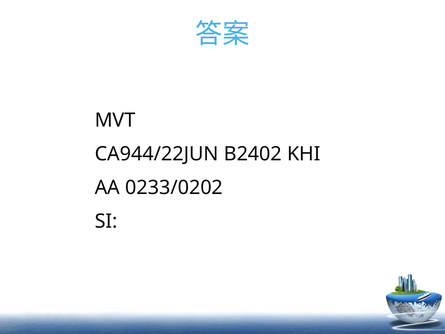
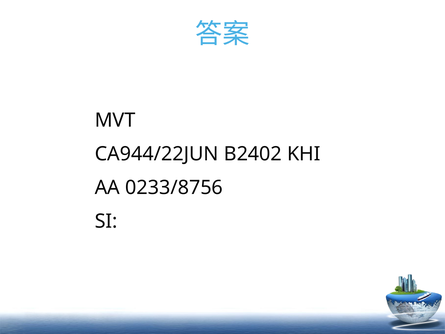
0233/0202: 0233/0202 -> 0233/8756 (174, 187)
